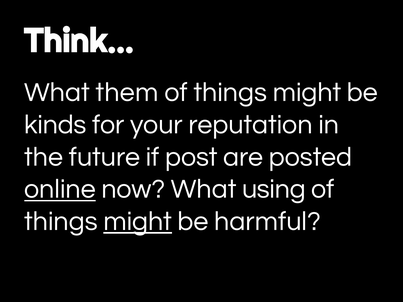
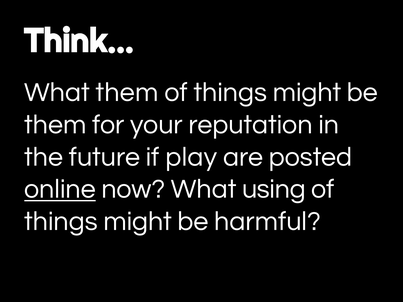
kinds: kinds -> them (55, 125)
post: post -> play (191, 157)
might underline: present -> none (138, 222)
